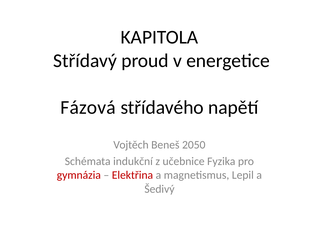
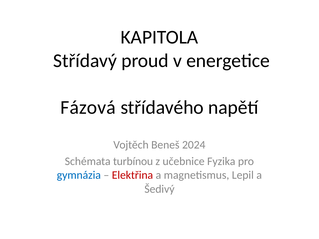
2050: 2050 -> 2024 (194, 145)
indukční: indukční -> turbínou (133, 162)
gymnázia colour: red -> blue (79, 175)
